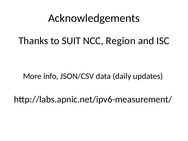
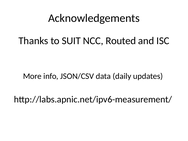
Region: Region -> Routed (121, 41)
